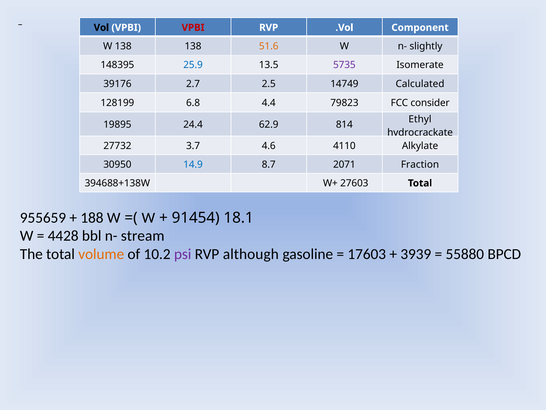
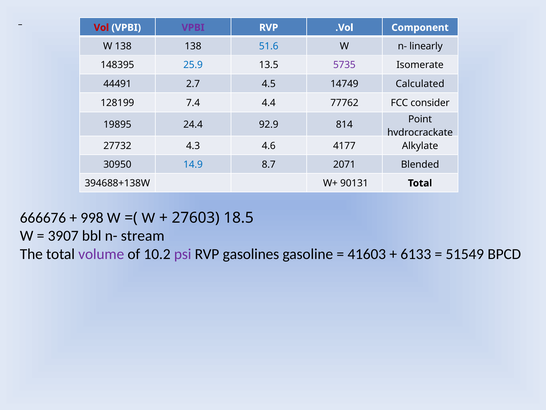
Vol colour: black -> red (101, 28)
VPBI colour: red -> purple (193, 28)
51.6 colour: orange -> blue (269, 46)
slightly: slightly -> linearly (426, 46)
39176: 39176 -> 44491 (117, 84)
2.5: 2.5 -> 4.5 (269, 84)
6.8: 6.8 -> 7.4 (193, 103)
79823: 79823 -> 77762 (344, 103)
Ethyl: Ethyl -> Point (420, 119)
62.9: 62.9 -> 92.9 (269, 124)
3.7: 3.7 -> 4.3 (193, 146)
4110: 4110 -> 4177 (344, 146)
Fraction: Fraction -> Blended (420, 164)
27603: 27603 -> 90131 (354, 183)
955659: 955659 -> 666676 (43, 217)
188: 188 -> 998 (92, 217)
91454: 91454 -> 27603 (193, 217)
18.1: 18.1 -> 18.5 (239, 217)
4428: 4428 -> 3907 (63, 236)
volume colour: orange -> purple (101, 254)
although: although -> gasolines (251, 254)
17603: 17603 -> 41603 (367, 254)
3939: 3939 -> 6133 (416, 254)
55880: 55880 -> 51549 (465, 254)
